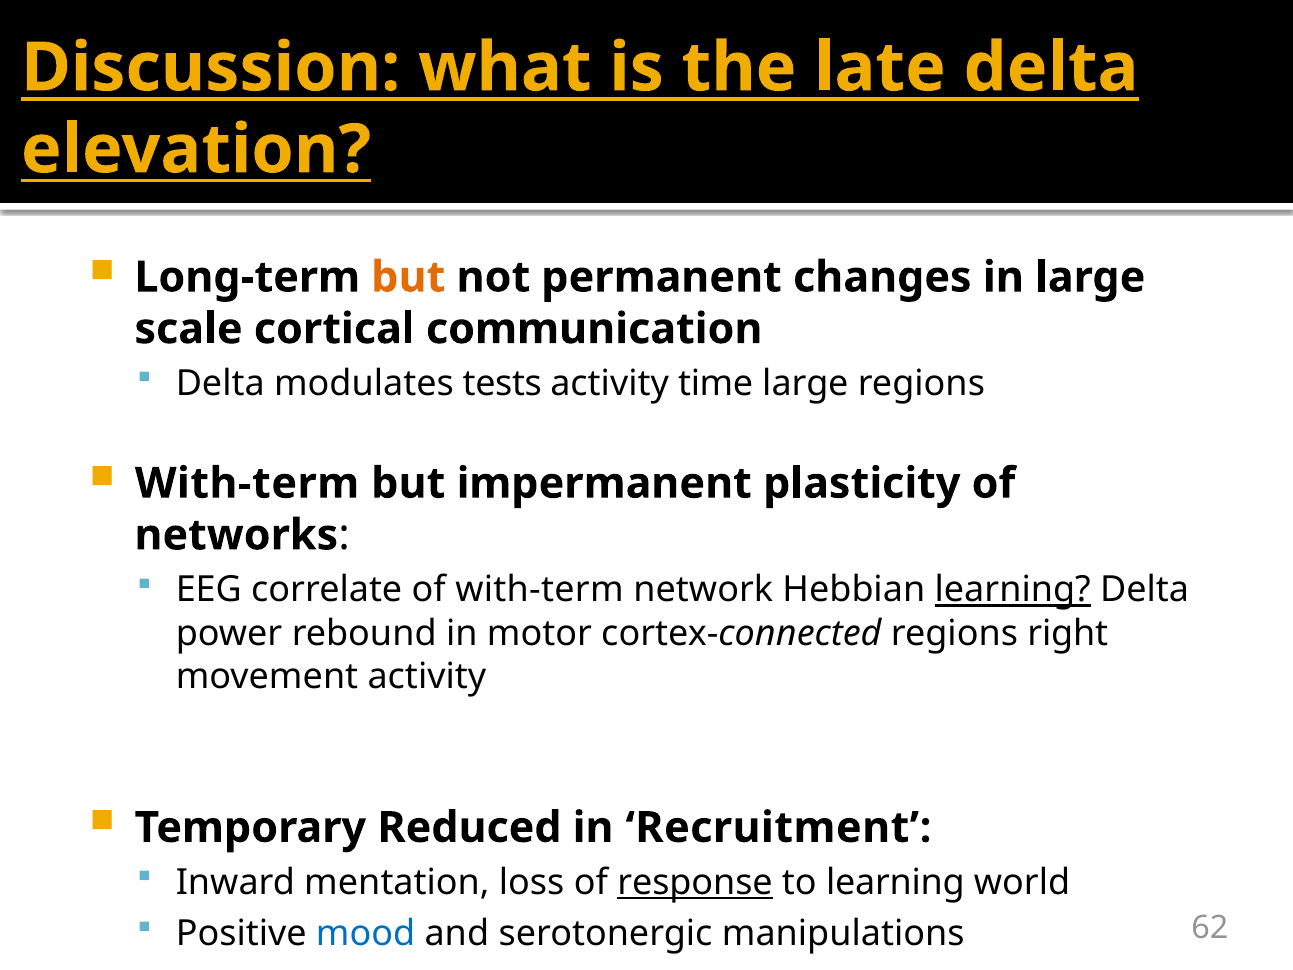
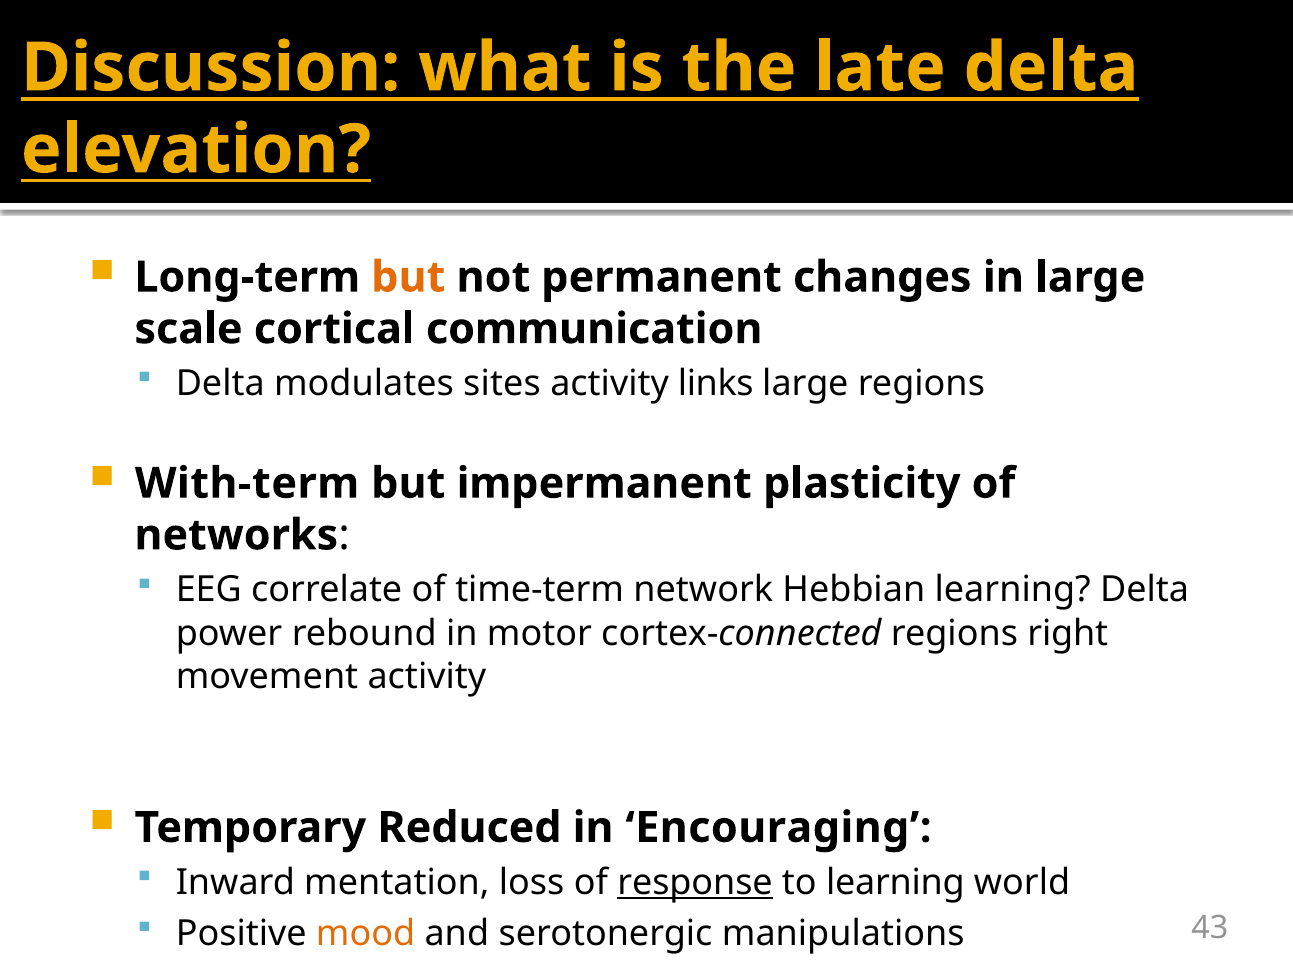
tests: tests -> sites (502, 384)
time: time -> links (716, 384)
of with-term: with-term -> time-term (540, 590)
learning underline: present -> none (1013, 590)
Recruitment: Recruitment -> Encouraging (779, 827)
mood colour: blue -> orange (366, 933)
62: 62 -> 43 (1210, 928)
